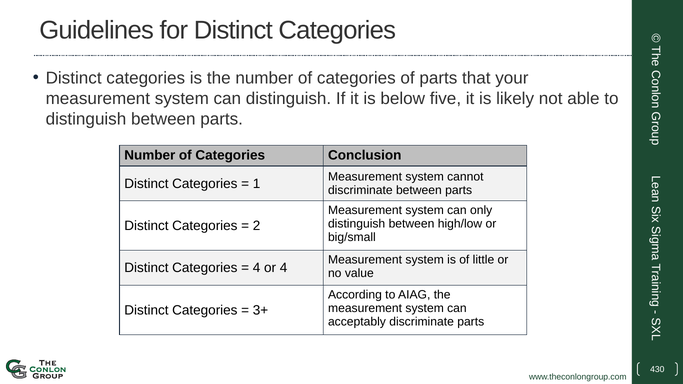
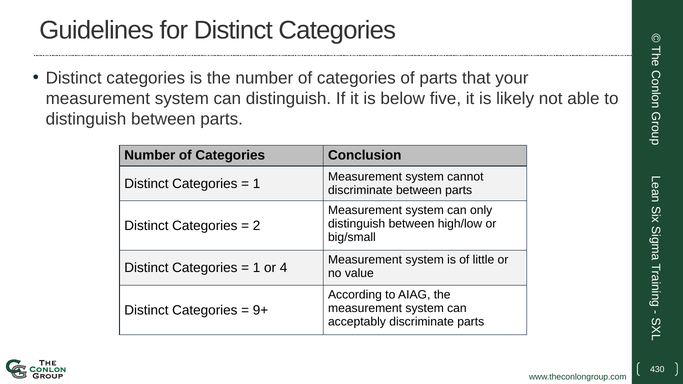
4: 4 -> 1 (257, 268)
3+: 3+ -> 9+ (261, 310)
